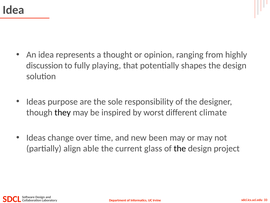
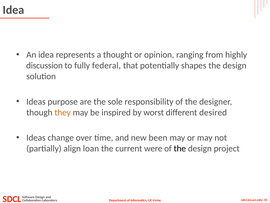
playing: playing -> federal (106, 65)
they colour: black -> orange (63, 112)
climate: climate -> desired (213, 112)
able: able -> loan (91, 148)
glass: glass -> were (153, 148)
